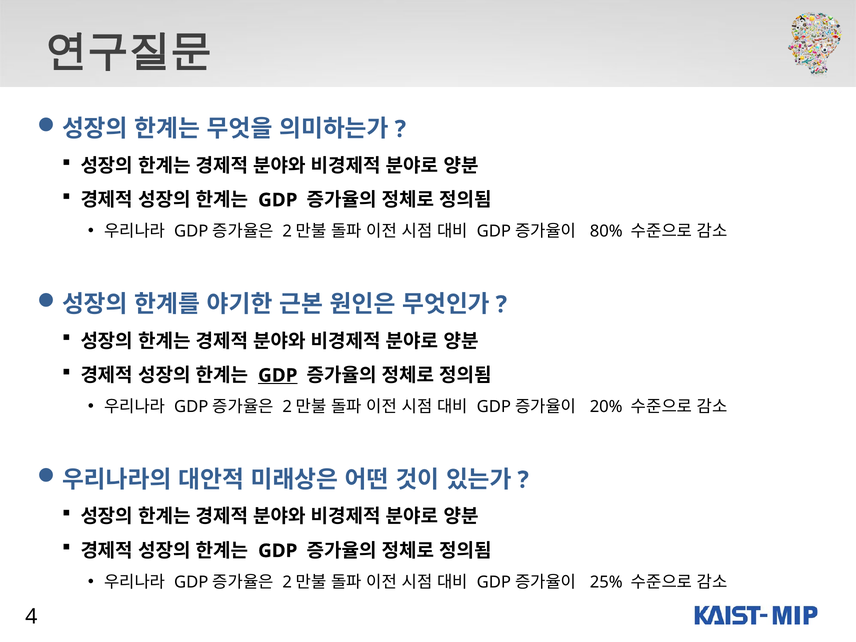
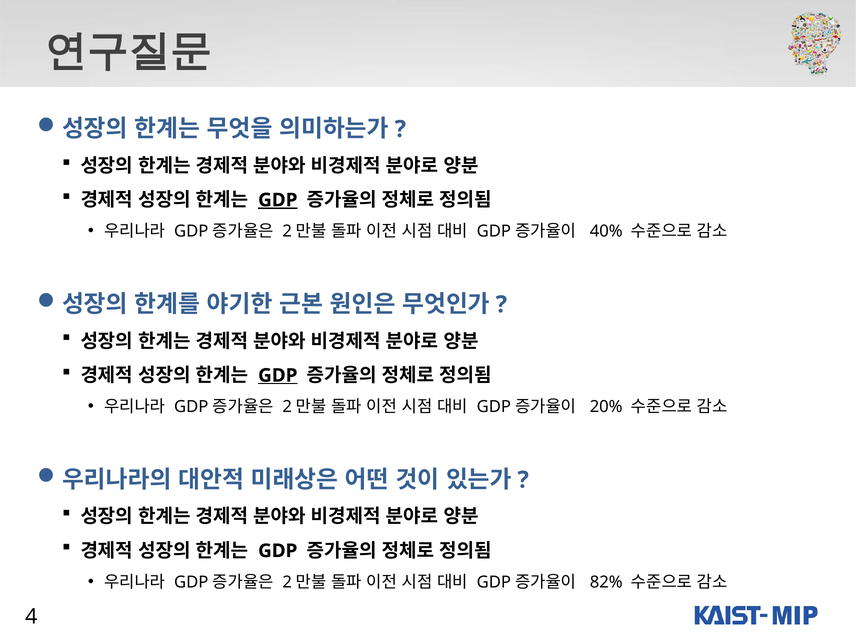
GDP underline: none -> present (278, 200)
80%: 80% -> 40% (606, 231)
25%: 25% -> 82% (606, 582)
